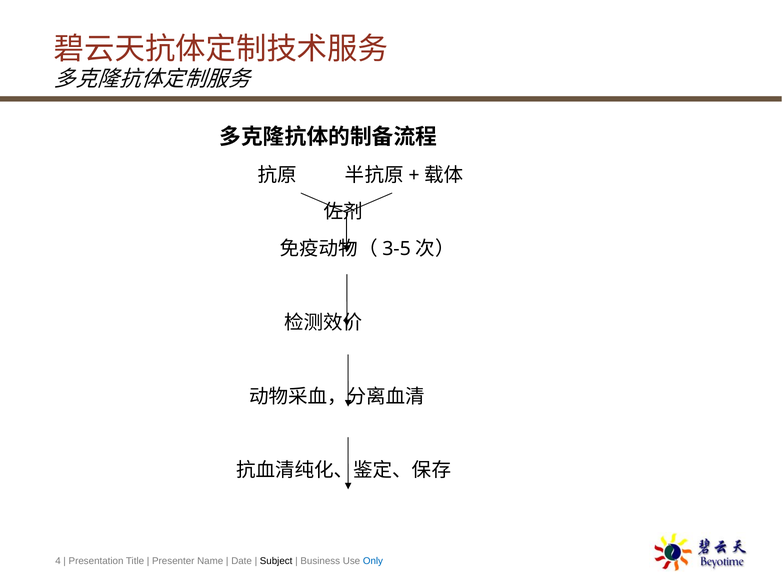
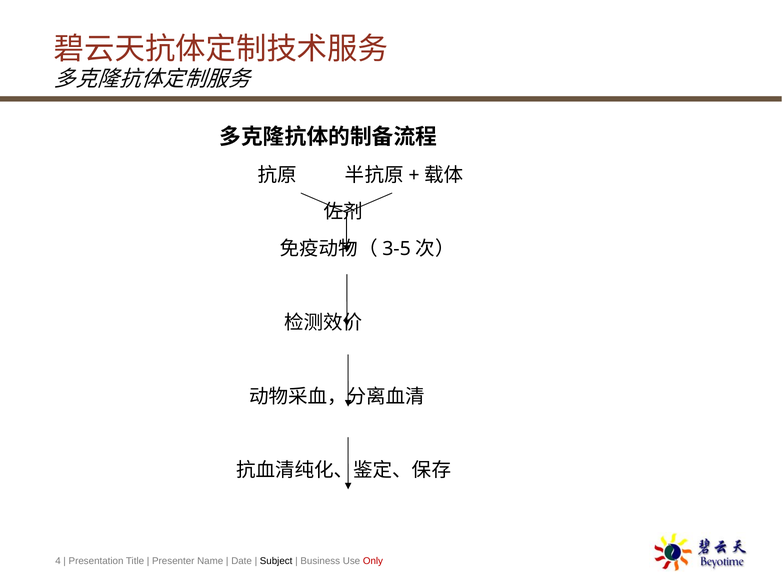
Only colour: blue -> red (373, 561)
